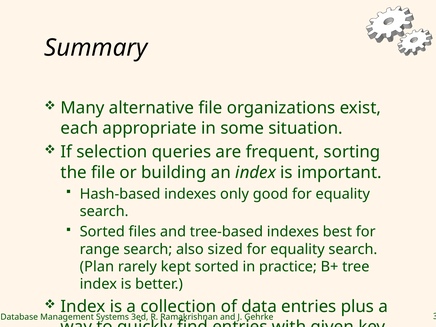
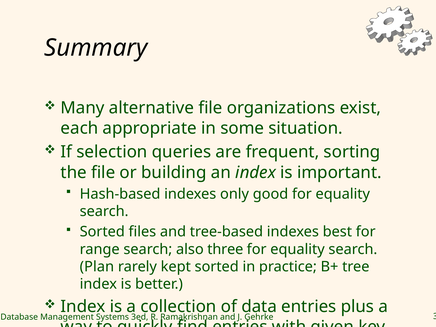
sized: sized -> three (225, 249)
